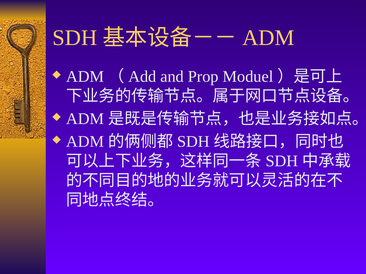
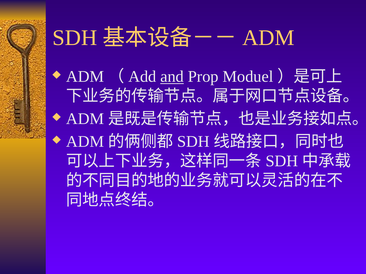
and underline: none -> present (172, 77)
